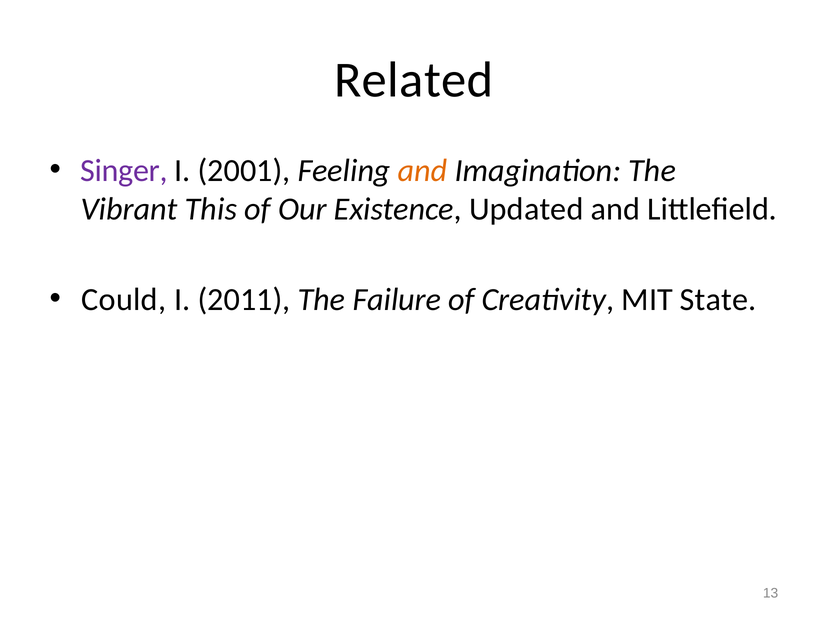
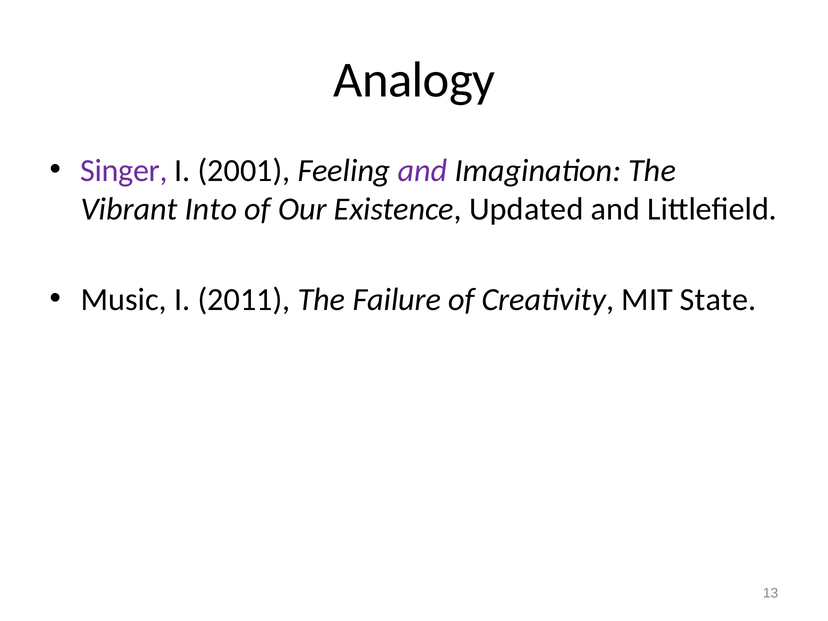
Related: Related -> Analogy (414, 80)
and colour: orange -> purple (423, 171)
This: This -> Into (211, 209)
Could: Could -> Music (124, 300)
